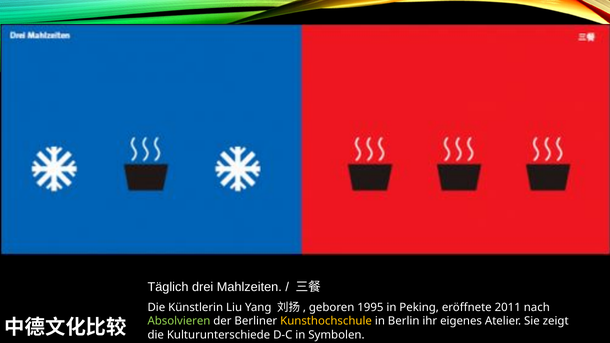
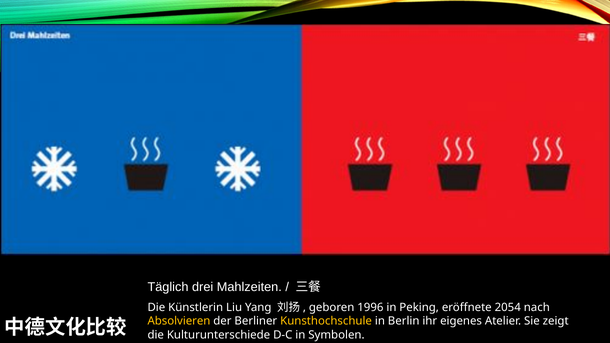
1995: 1995 -> 1996 (370, 307)
2011: 2011 -> 2054 (508, 307)
Absolvieren colour: light green -> yellow (179, 321)
